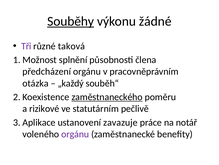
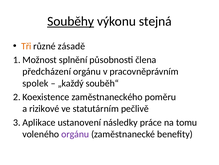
žádné: žádné -> stejná (155, 21)
Tři colour: purple -> orange (26, 46)
taková: taková -> zásadě (71, 46)
otázka: otázka -> spolek (35, 83)
zaměstnaneckého underline: present -> none (107, 97)
zavazuje: zavazuje -> následky (120, 122)
notář: notář -> tomu (187, 122)
